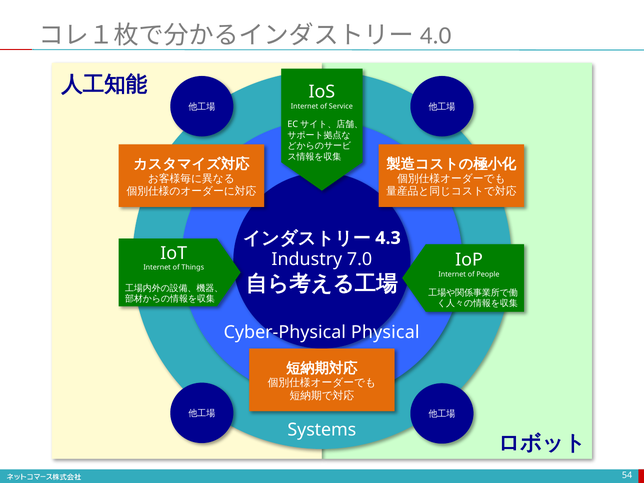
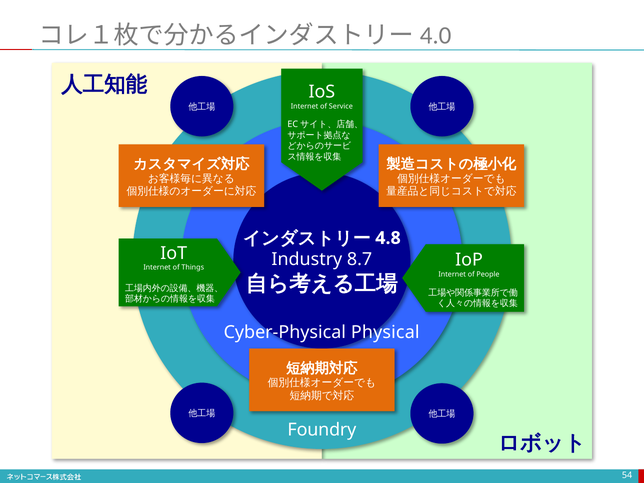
4.3: 4.3 -> 4.8 (388, 238)
7.0: 7.0 -> 8.7 (360, 260)
Systems: Systems -> Foundry (322, 430)
